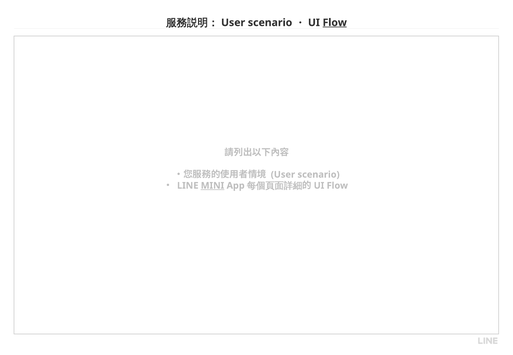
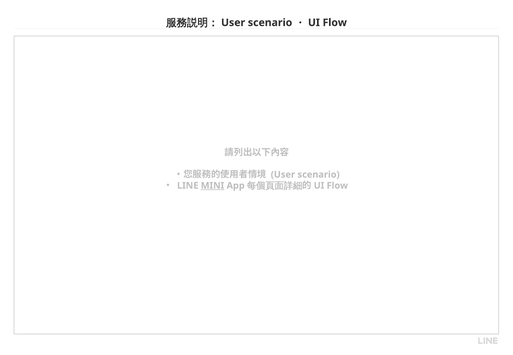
Flow underline: present -> none (335, 23)
